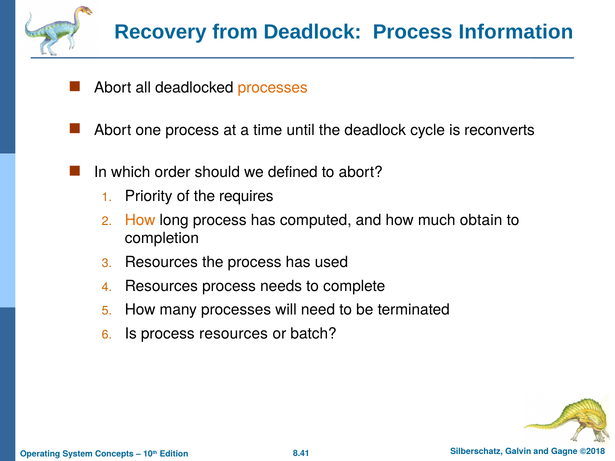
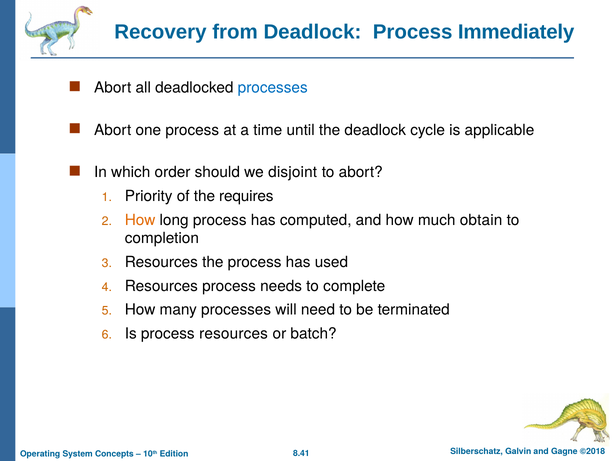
Information: Information -> Immediately (516, 32)
processes colour: orange -> blue (273, 88)
reconverts: reconverts -> applicable (499, 130)
defined: defined -> disjoint (293, 172)
